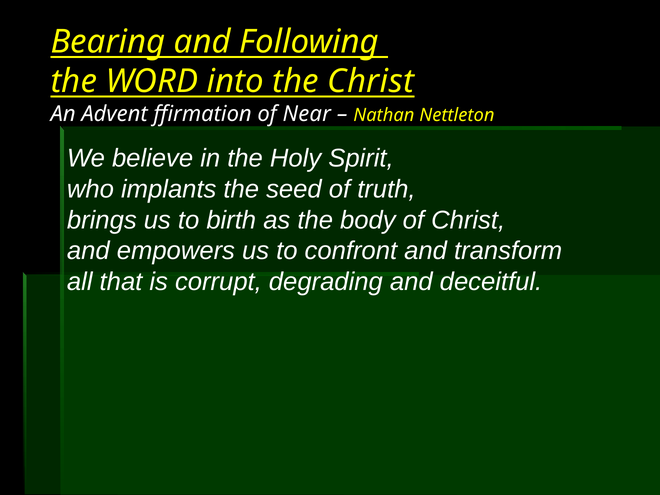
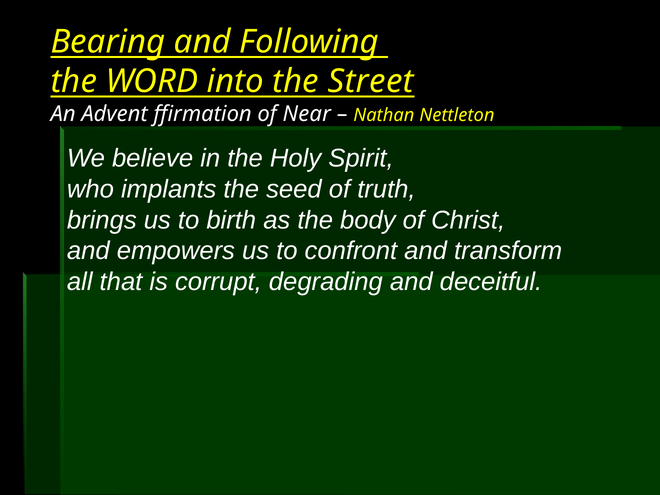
the Christ: Christ -> Street (371, 82)
